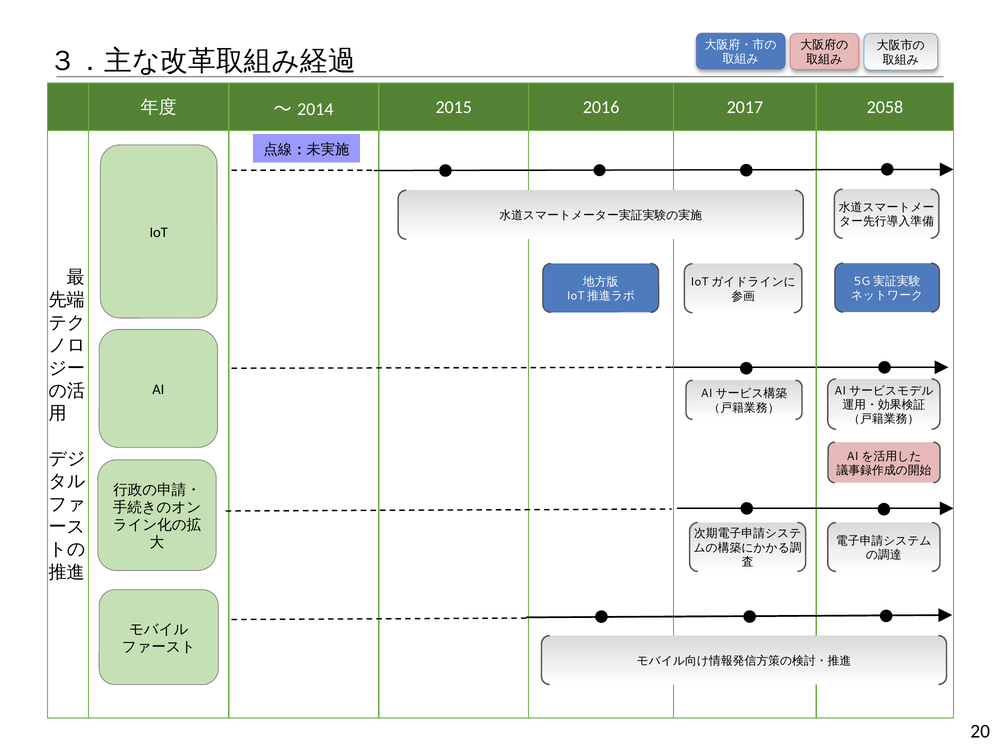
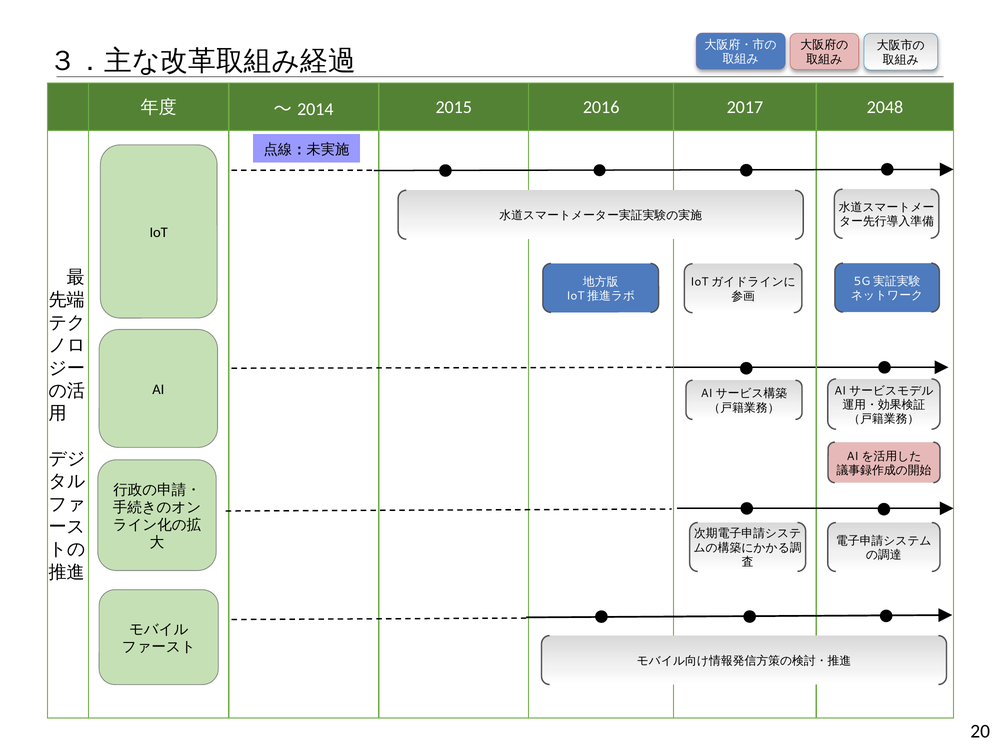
2058: 2058 -> 2048 (885, 107)
